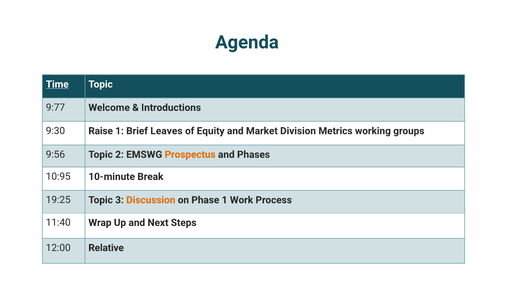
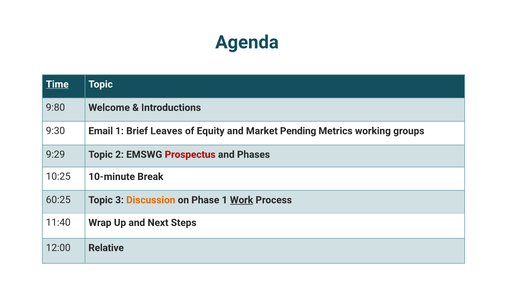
9:77: 9:77 -> 9:80 (55, 108)
Raise: Raise -> Email (101, 131)
Division: Division -> Pending (298, 131)
9:56: 9:56 -> 9:29 (55, 155)
Prospectus colour: orange -> red (190, 155)
10:95: 10:95 -> 10:25 (58, 177)
19:25: 19:25 -> 60:25 (58, 200)
Work underline: none -> present (242, 200)
